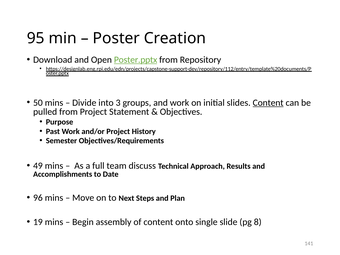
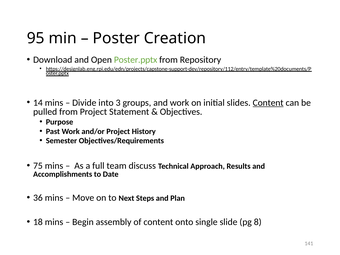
Poster.pptx underline: present -> none (136, 60)
50: 50 -> 14 (38, 103)
49: 49 -> 75 (38, 166)
96: 96 -> 36 (38, 198)
19: 19 -> 18 (38, 222)
